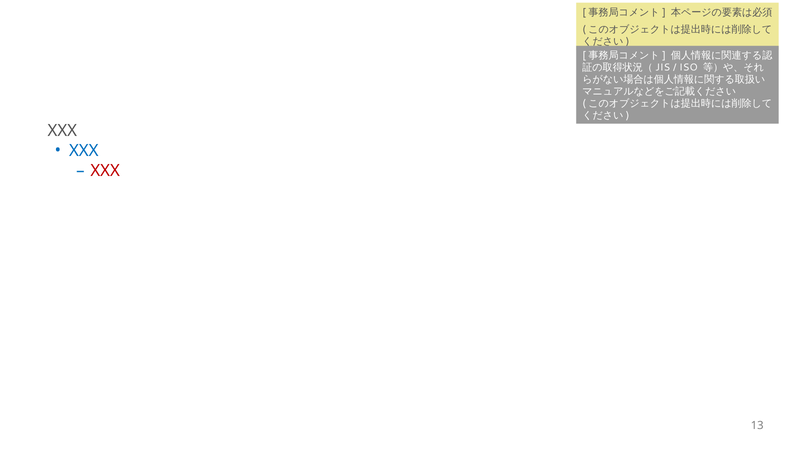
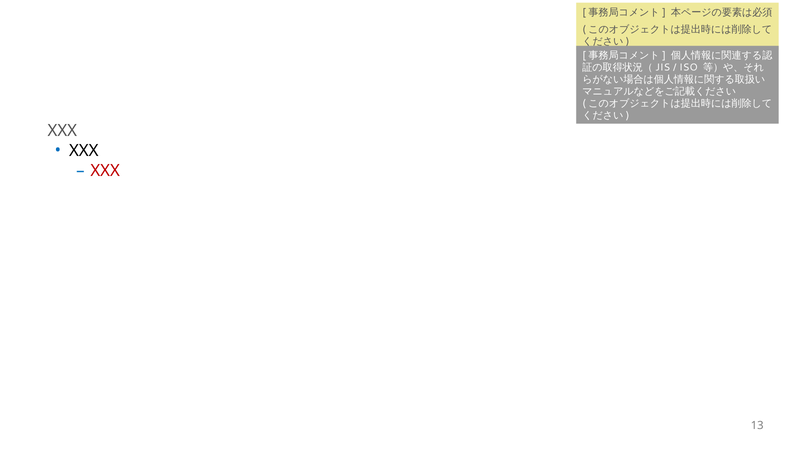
XXX colour: blue -> black (84, 151)
